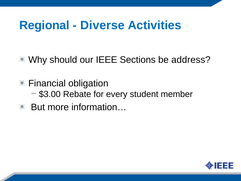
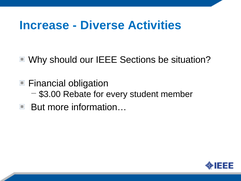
Regional: Regional -> Increase (44, 25)
address: address -> situation (191, 60)
